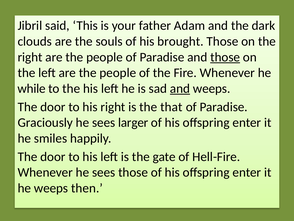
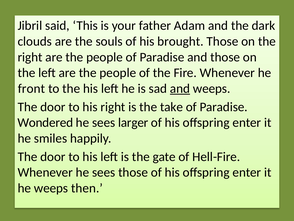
those underline: present -> none (225, 57)
while: while -> front (31, 88)
that: that -> take (171, 107)
Graciously: Graciously -> Wondered (45, 122)
